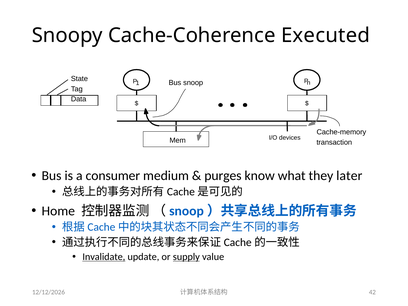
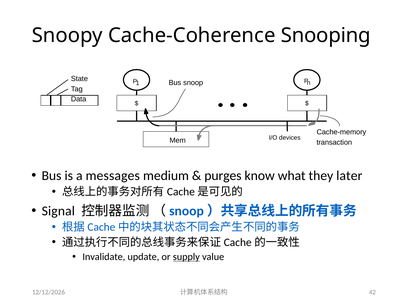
Executed: Executed -> Snooping (326, 35)
consumer: consumer -> messages (113, 176)
Home: Home -> Signal (58, 211)
Invalidate underline: present -> none (104, 257)
